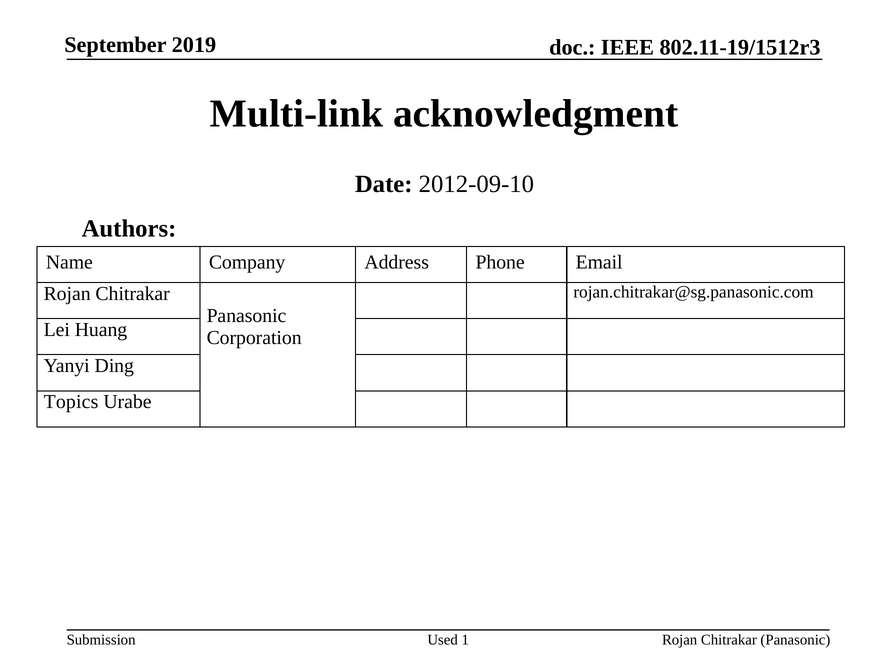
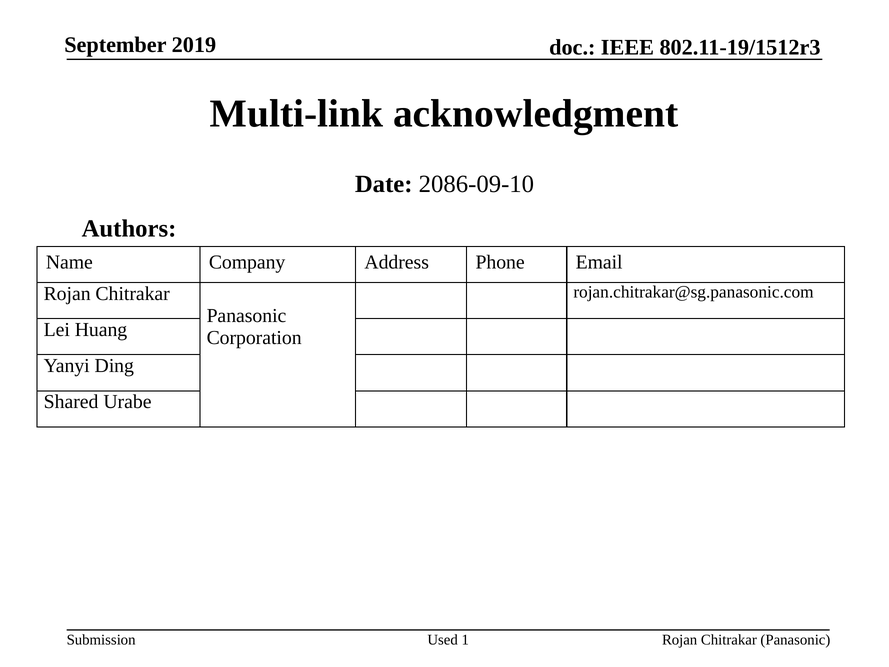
2012-09-10: 2012-09-10 -> 2086-09-10 (476, 184)
Topics: Topics -> Shared (71, 402)
